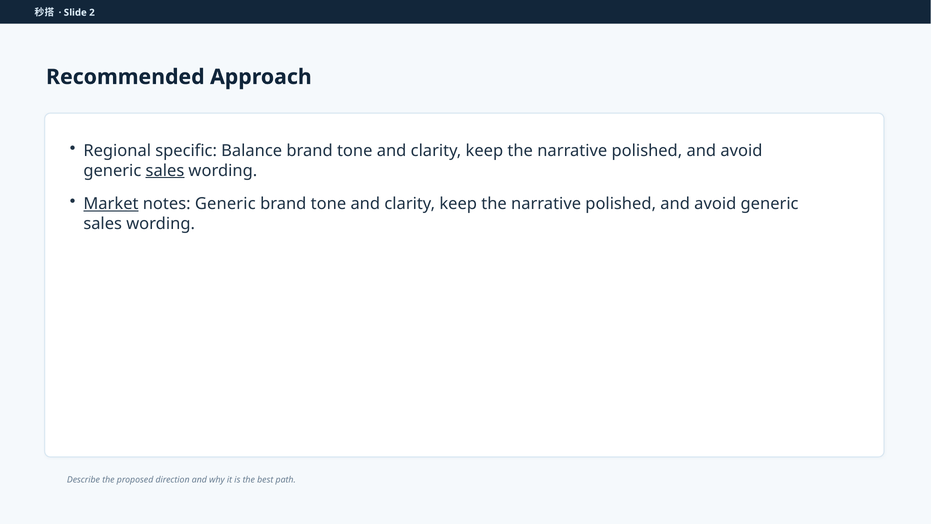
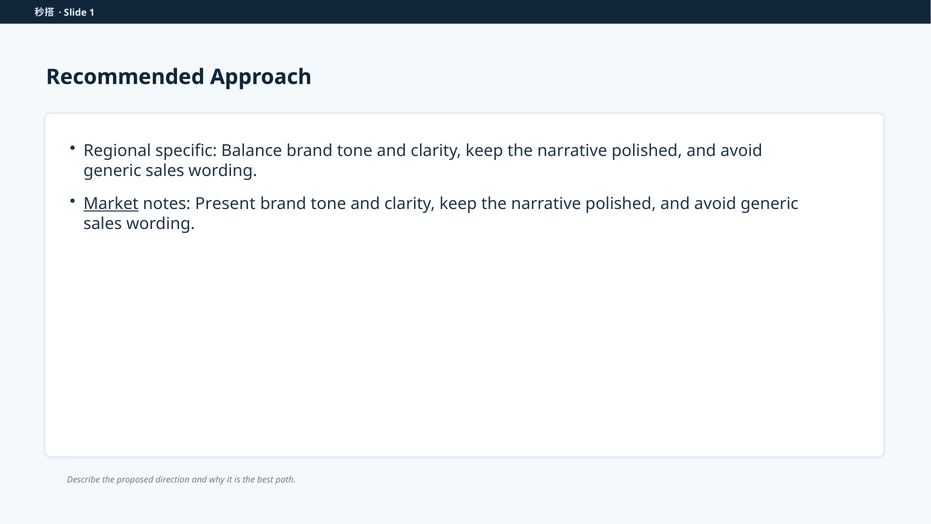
2: 2 -> 1 (92, 13)
sales underline: present -> none (165, 170)
notes Generic: Generic -> Present (225, 204)
